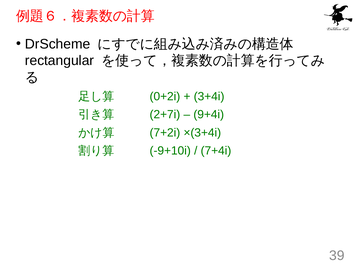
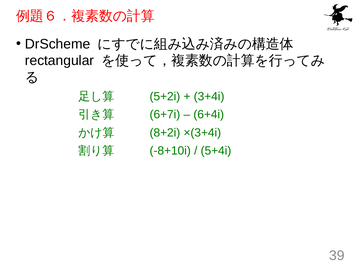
0+2i: 0+2i -> 5+2i (165, 96)
2+7i: 2+7i -> 6+7i (165, 115)
9+4i: 9+4i -> 6+4i (209, 115)
7+2i: 7+2i -> 8+2i (165, 133)
-9+10i: -9+10i -> -8+10i (170, 151)
7+4i: 7+4i -> 5+4i (216, 151)
